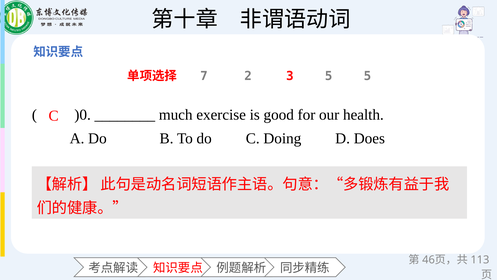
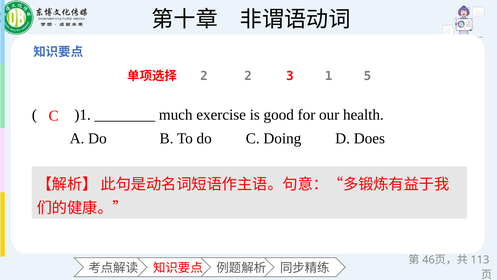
7: 7 -> 2 (204, 76)
3 5: 5 -> 1 (329, 76)
)0: )0 -> )1 (83, 115)
